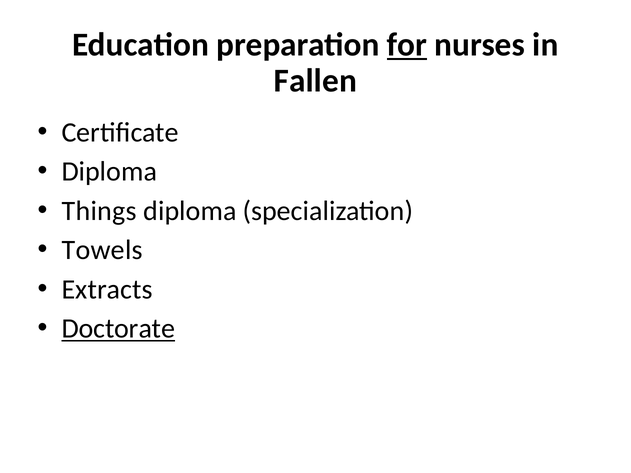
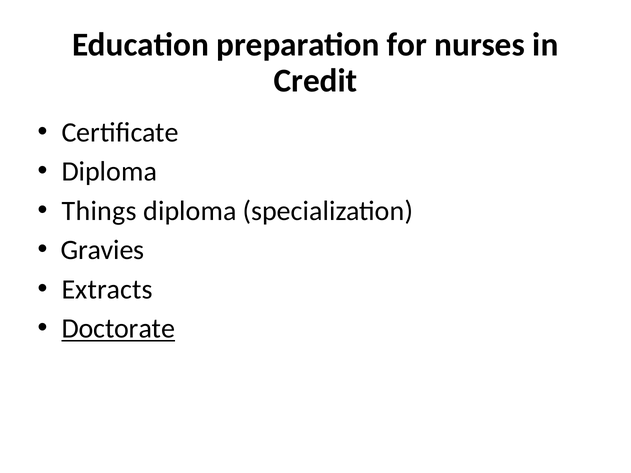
for underline: present -> none (407, 45)
Fallen: Fallen -> Credit (315, 81)
Towels: Towels -> Gravies (103, 250)
